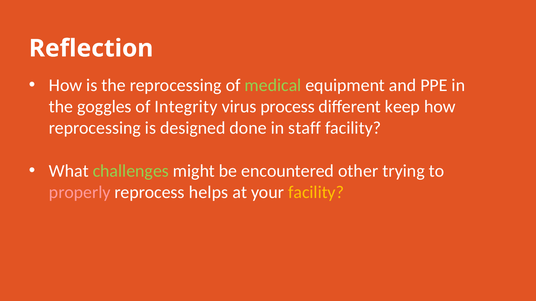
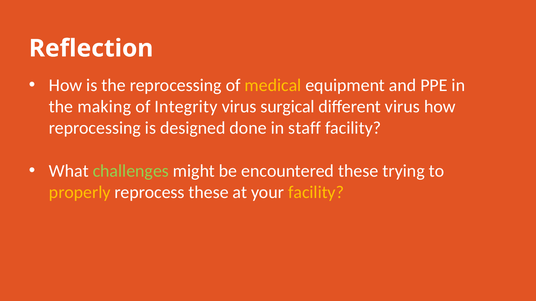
medical colour: light green -> yellow (273, 85)
goggles: goggles -> making (104, 107)
process: process -> surgical (288, 107)
different keep: keep -> virus (402, 107)
encountered other: other -> these (358, 171)
properly colour: pink -> yellow (80, 193)
reprocess helps: helps -> these (209, 193)
